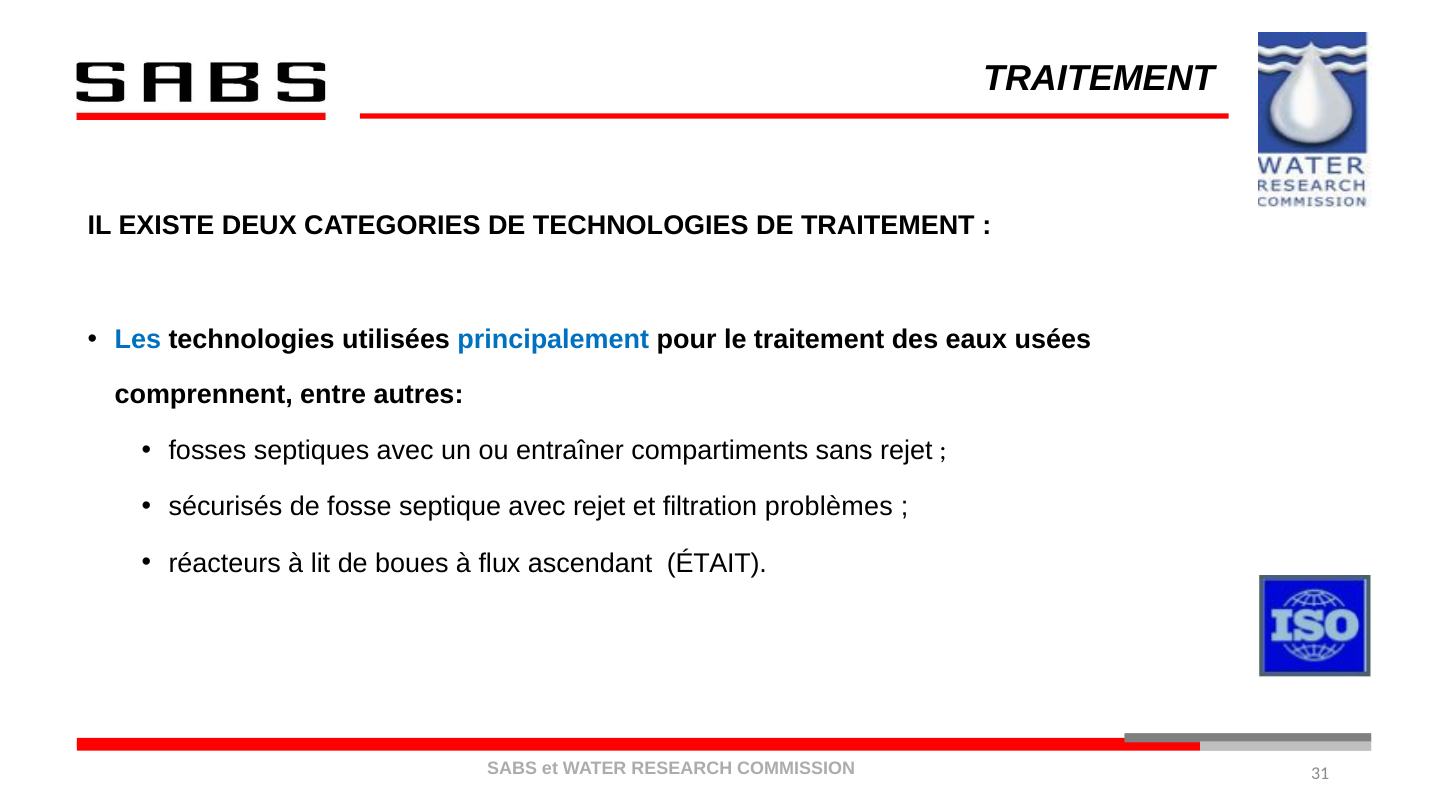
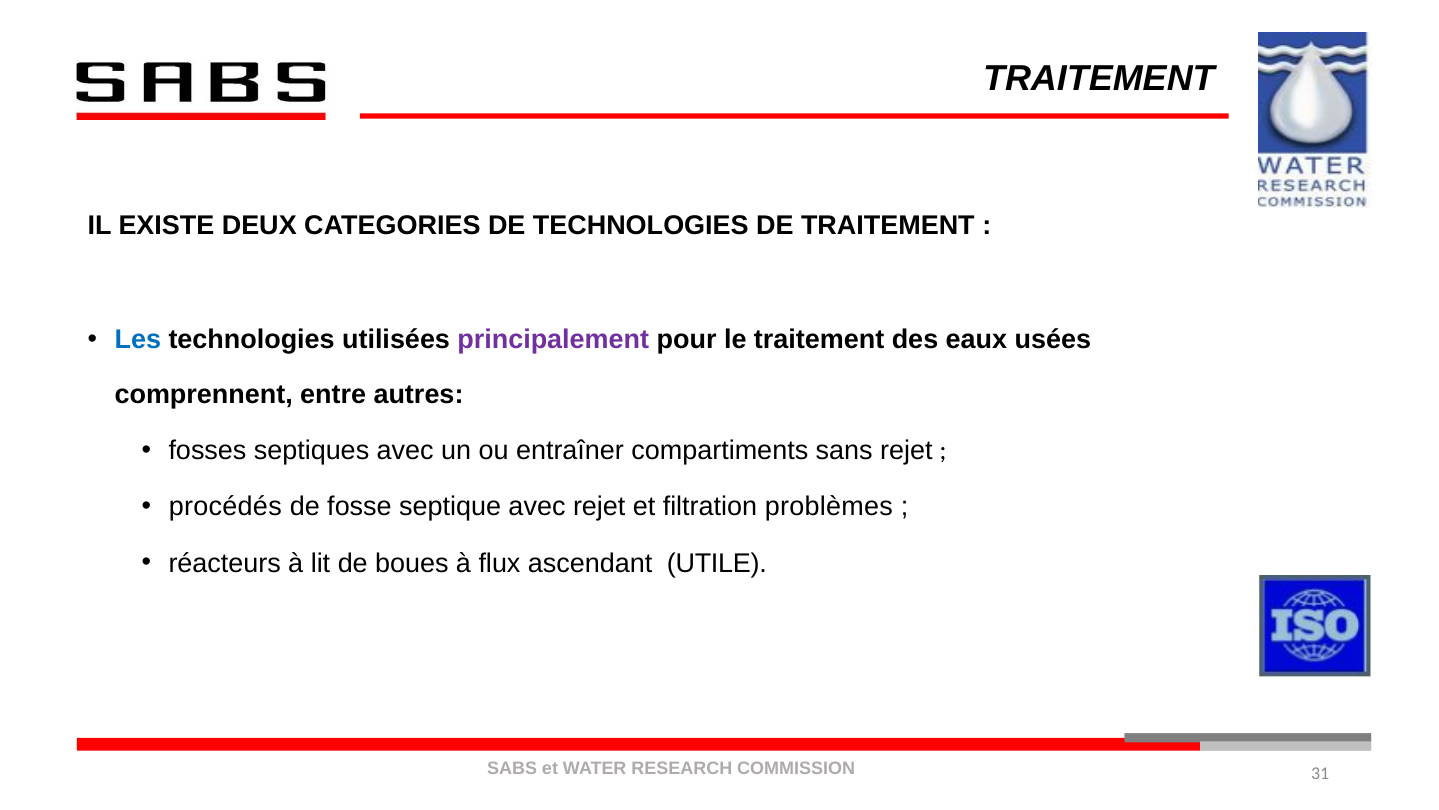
principalement colour: blue -> purple (553, 340)
sécurisés: sécurisés -> procédés (225, 507)
ÉTAIT: ÉTAIT -> UTILE (717, 563)
